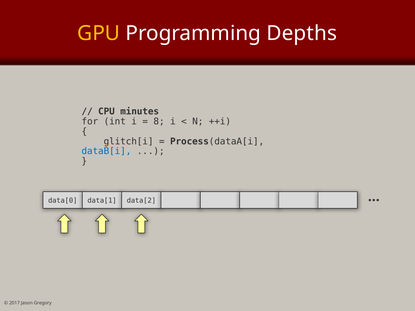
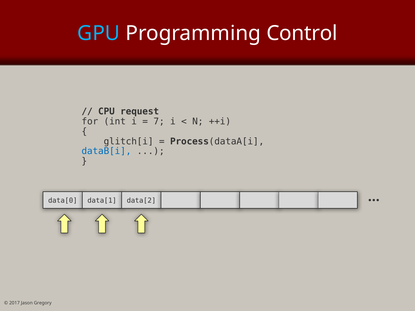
GPU colour: yellow -> light blue (99, 33)
Depths: Depths -> Control (302, 33)
minutes: minutes -> request (140, 112)
8: 8 -> 7 (159, 122)
